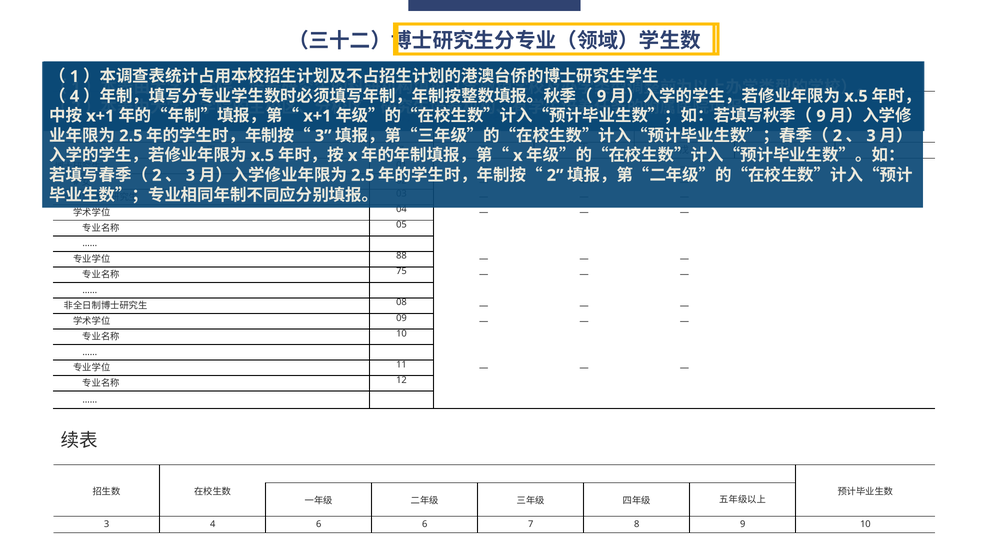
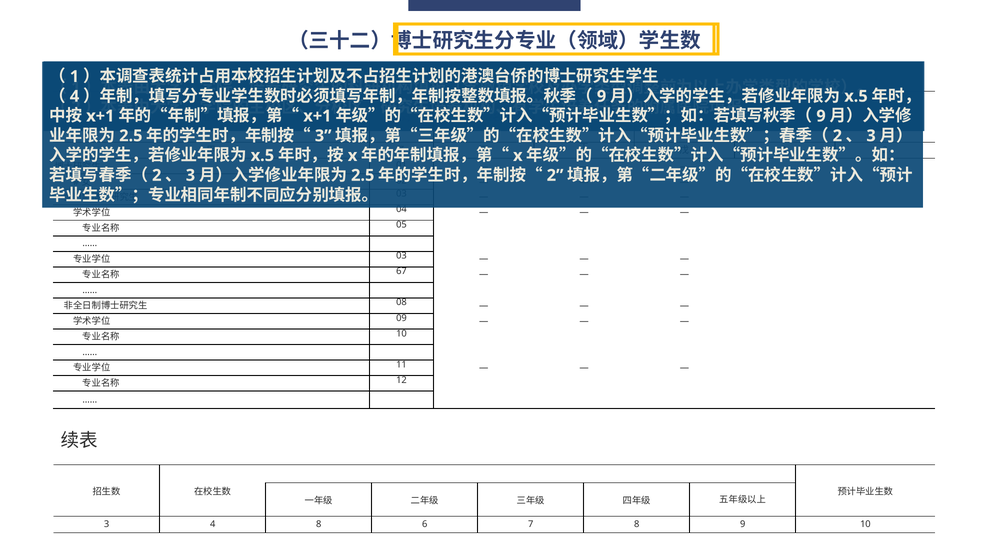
88: 88 -> 03 (402, 256)
75: 75 -> 67 (402, 272)
4 6: 6 -> 8 (319, 525)
